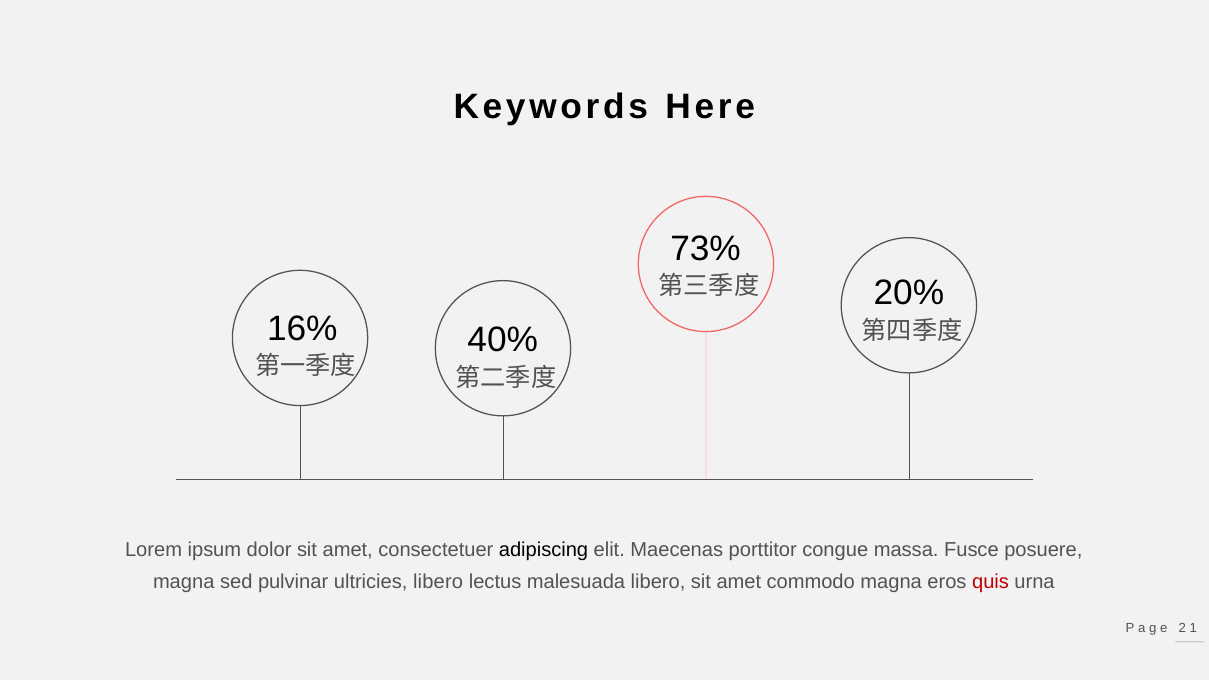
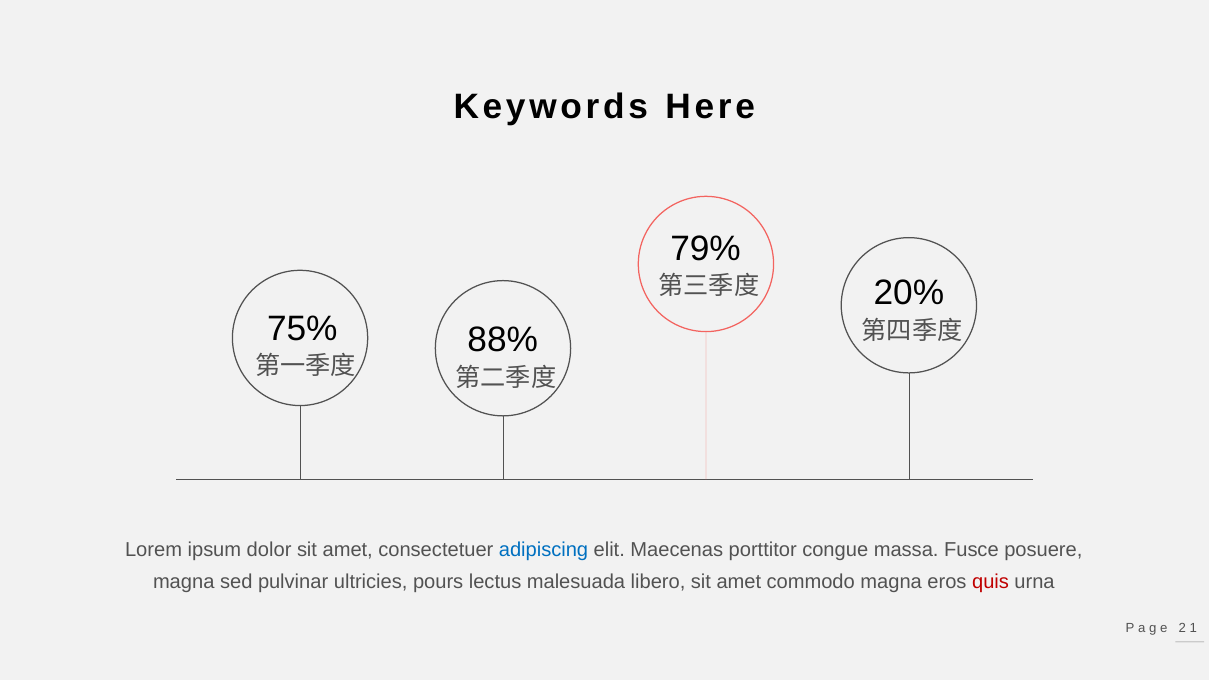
73%: 73% -> 79% (706, 248)
16%: 16% -> 75% (302, 328)
40%: 40% -> 88% (503, 340)
adipiscing colour: black -> blue (544, 550)
ultricies libero: libero -> pours (438, 582)
